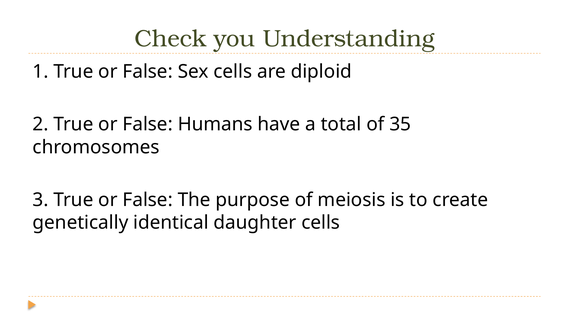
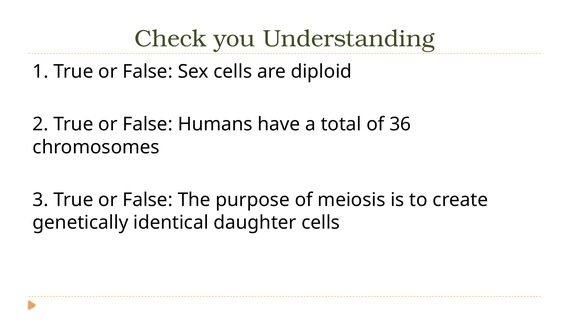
35: 35 -> 36 (400, 124)
